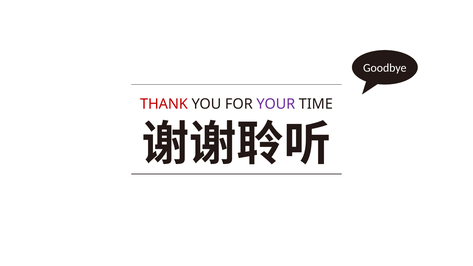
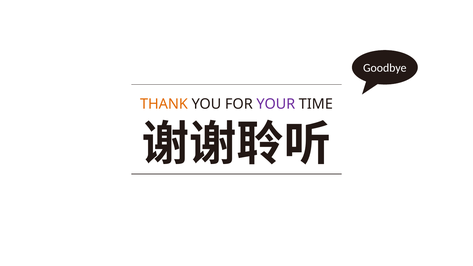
THANK colour: red -> orange (164, 104)
